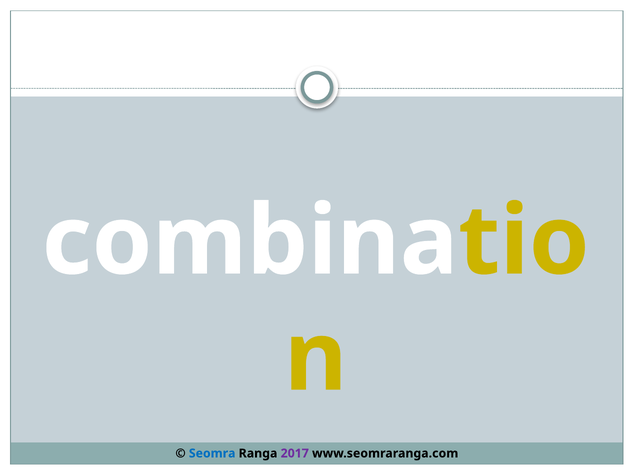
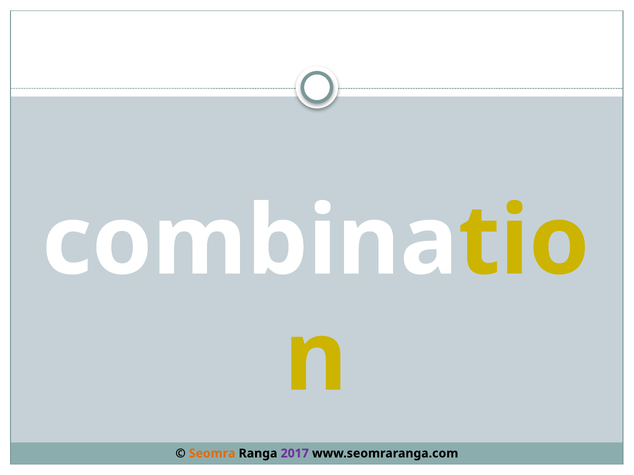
Seomra colour: blue -> orange (212, 454)
